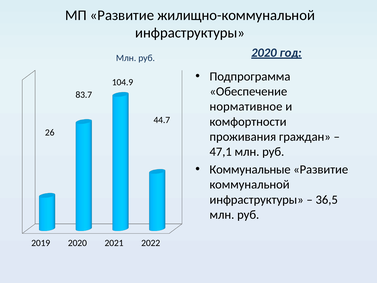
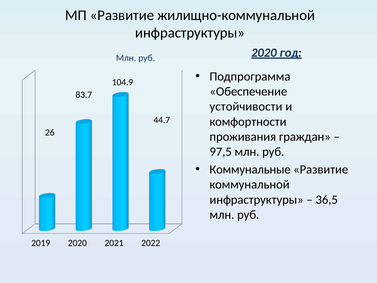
нормативное: нормативное -> устойчивости (246, 106)
47,1: 47,1 -> 97,5 (221, 152)
